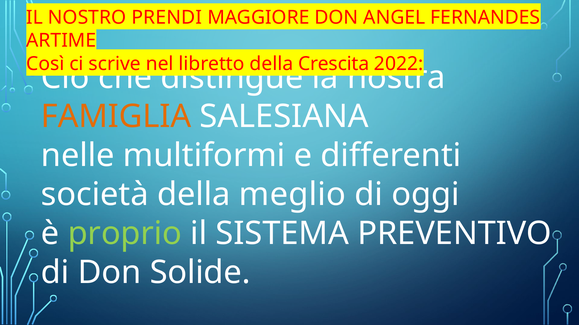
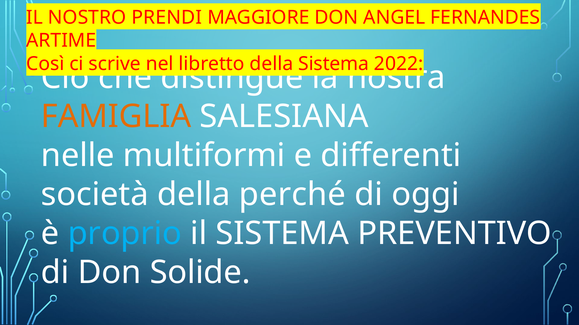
Crescita: Crescita -> Sistema (334, 64)
meglio: meglio -> perché (292, 195)
proprio colour: light green -> light blue (125, 234)
